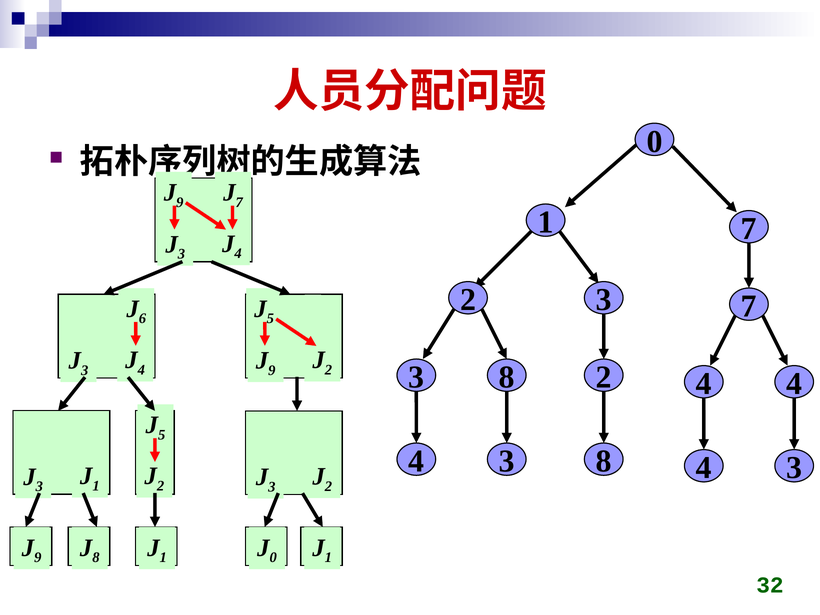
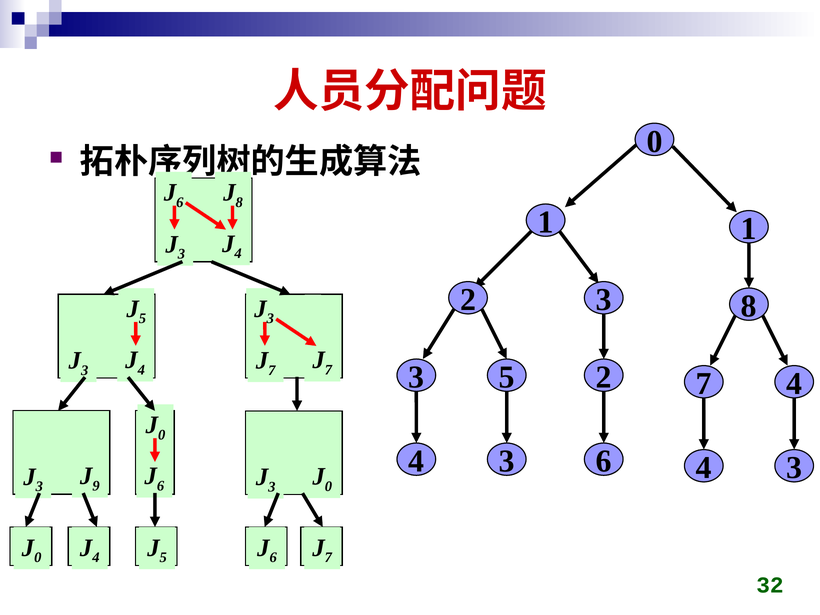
9: 9 -> 6 (180, 202)
7: 7 -> 8 (239, 202)
1 7: 7 -> 1 (749, 229)
3 7: 7 -> 8 (749, 306)
6: 6 -> 5 (142, 319)
5: 5 -> 3 (270, 319)
9: 9 -> 7 (272, 370)
2: 2 -> 7 (329, 370)
3 8: 8 -> 5 (507, 377)
2 4: 4 -> 7 (704, 384)
5: 5 -> 0 (162, 435)
4 8: 8 -> 6 (604, 461)
2: 2 -> 6 (161, 486)
1: 1 -> 9 (96, 486)
2: 2 -> 0 (329, 486)
9: 9 -> 0 (38, 558)
8: 8 -> 4 (96, 558)
1: 1 -> 5 (163, 558)
0: 0 -> 6 (273, 558)
1: 1 -> 7 (328, 558)
